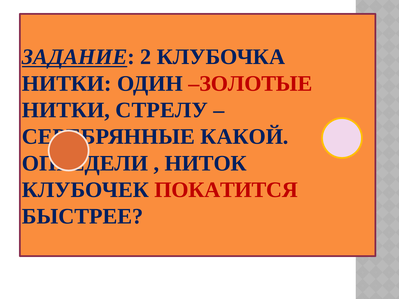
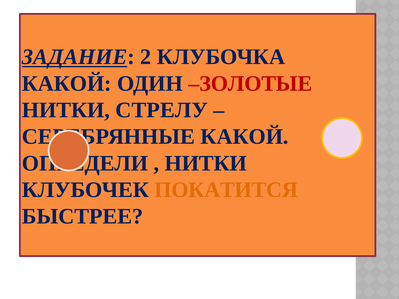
НИТКИ: НИТКИ -> КАКОЙ (67, 84)
НИТОК: НИТОК -> НИТКИ (206, 163)
ПОКАТИТСЯ colour: red -> orange (226, 190)
